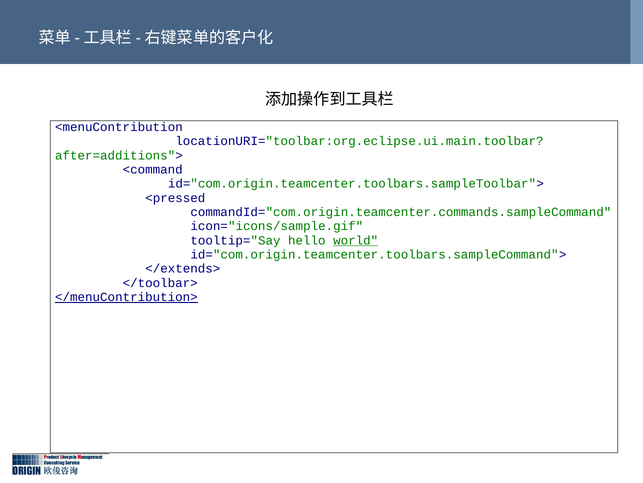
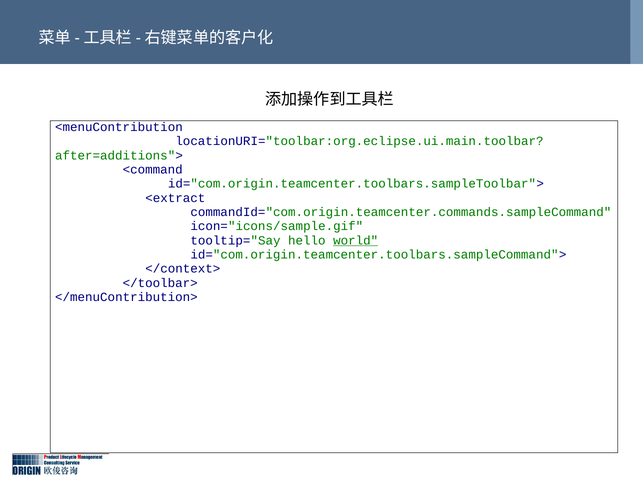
<pressed: <pressed -> <extract (175, 198)
</extends>: </extends> -> </context> (183, 268)
</menuContribution> underline: present -> none (126, 297)
